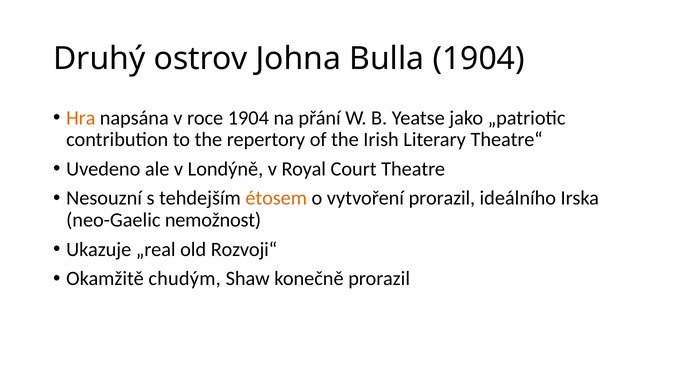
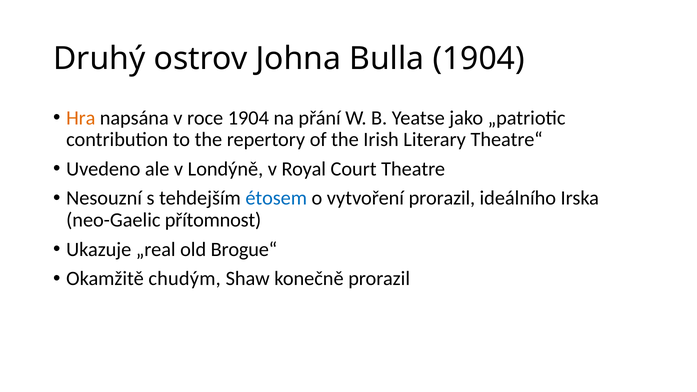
étosem colour: orange -> blue (276, 198)
nemožnost: nemožnost -> přítomnost (213, 220)
Rozvoji“: Rozvoji“ -> Brogue“ (244, 249)
